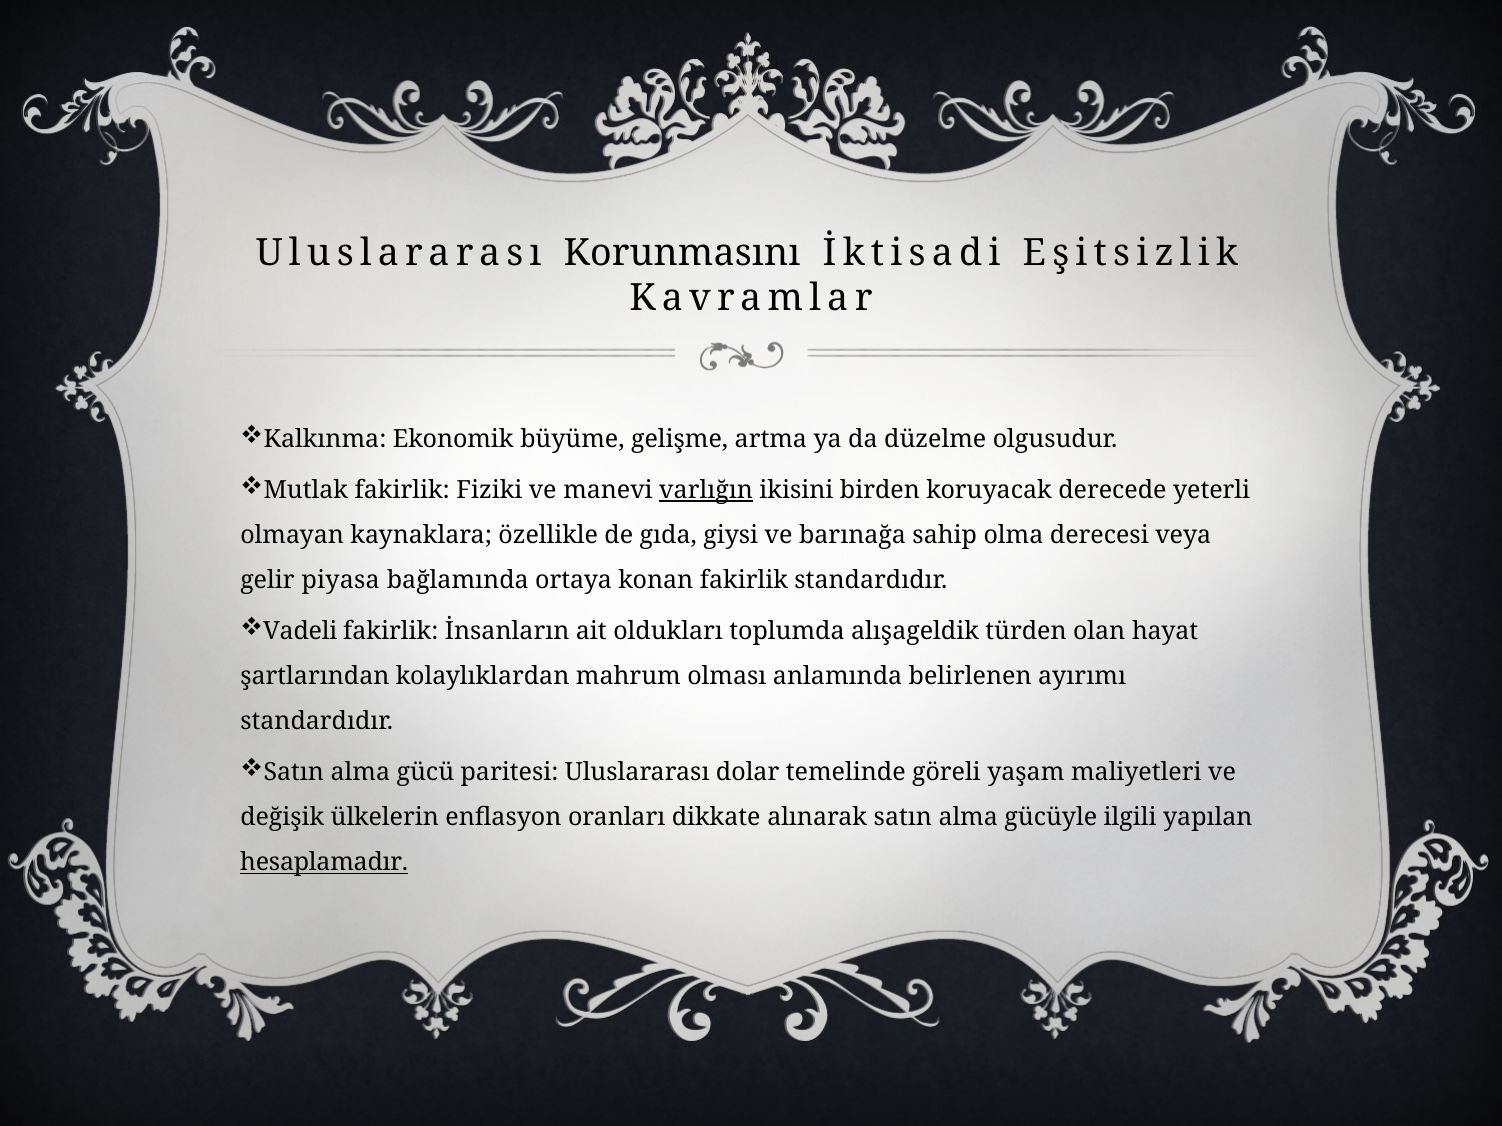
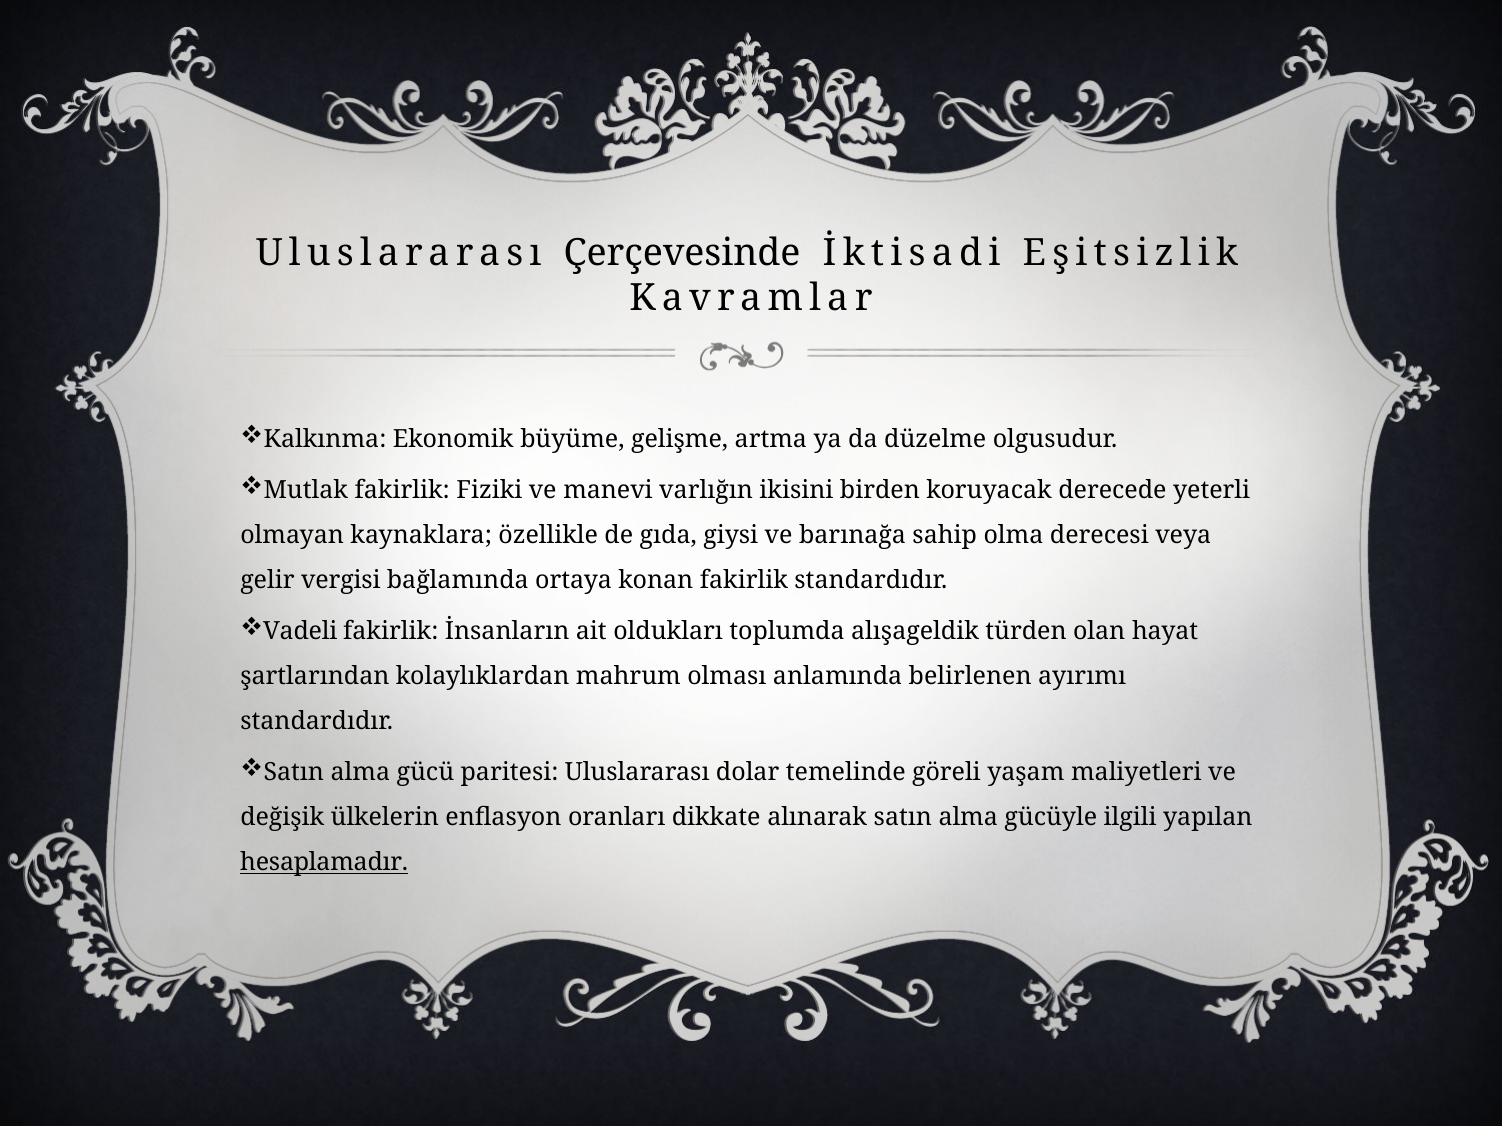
Korunmasını: Korunmasını -> Çerçevesinde (682, 253)
varlığın underline: present -> none (706, 491)
piyasa: piyasa -> vergisi (341, 581)
